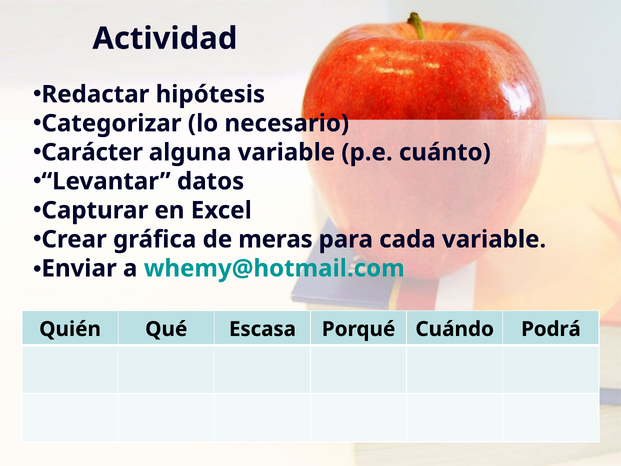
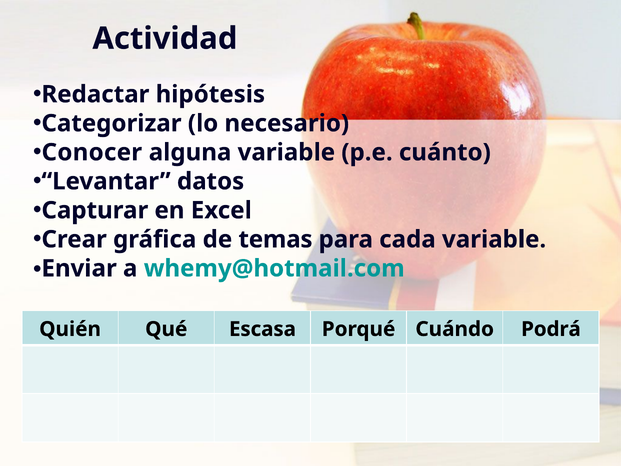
Carácter: Carácter -> Conocer (92, 152)
meras: meras -> temas (276, 239)
